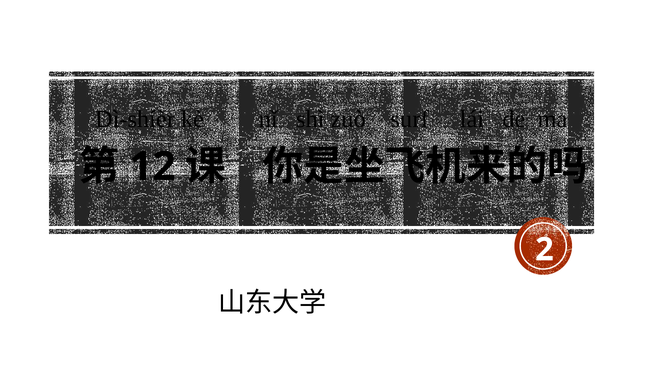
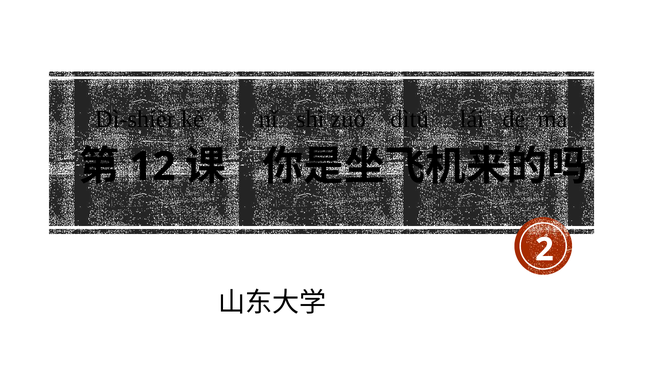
surf: surf -> dìtú (410, 119)
